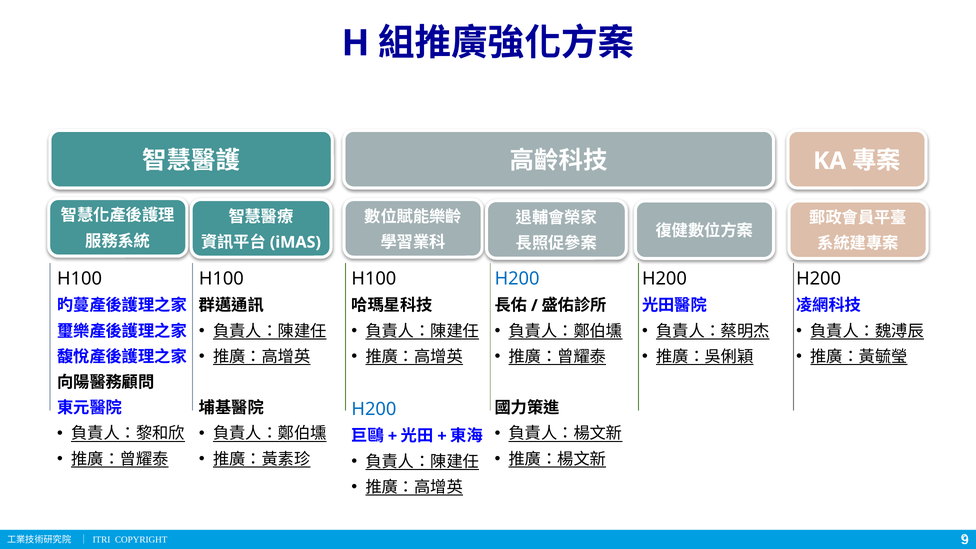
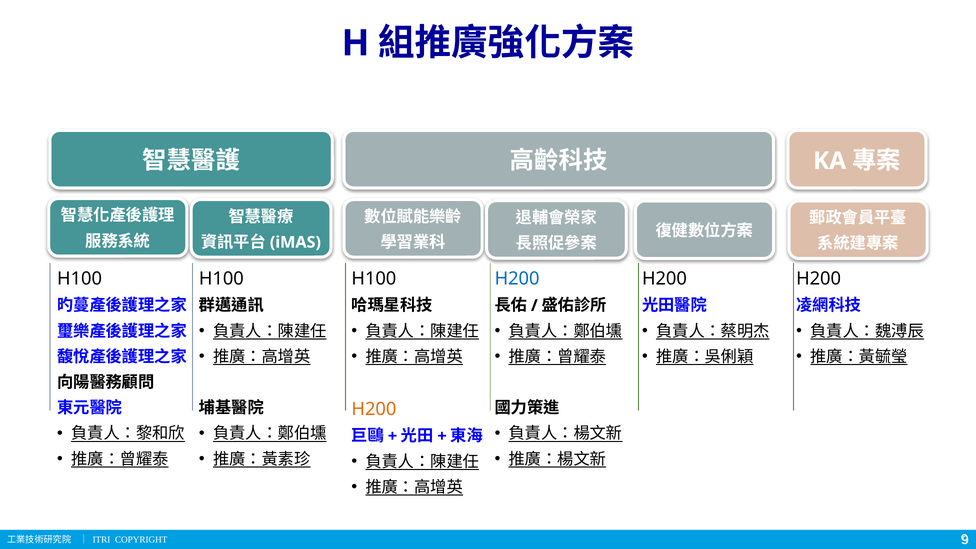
H200 colour: blue -> orange (374, 409)
